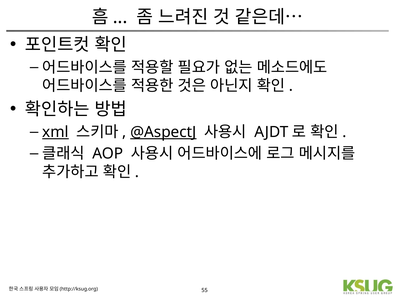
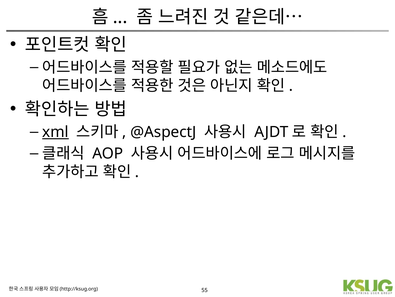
@AspectJ underline: present -> none (163, 132)
